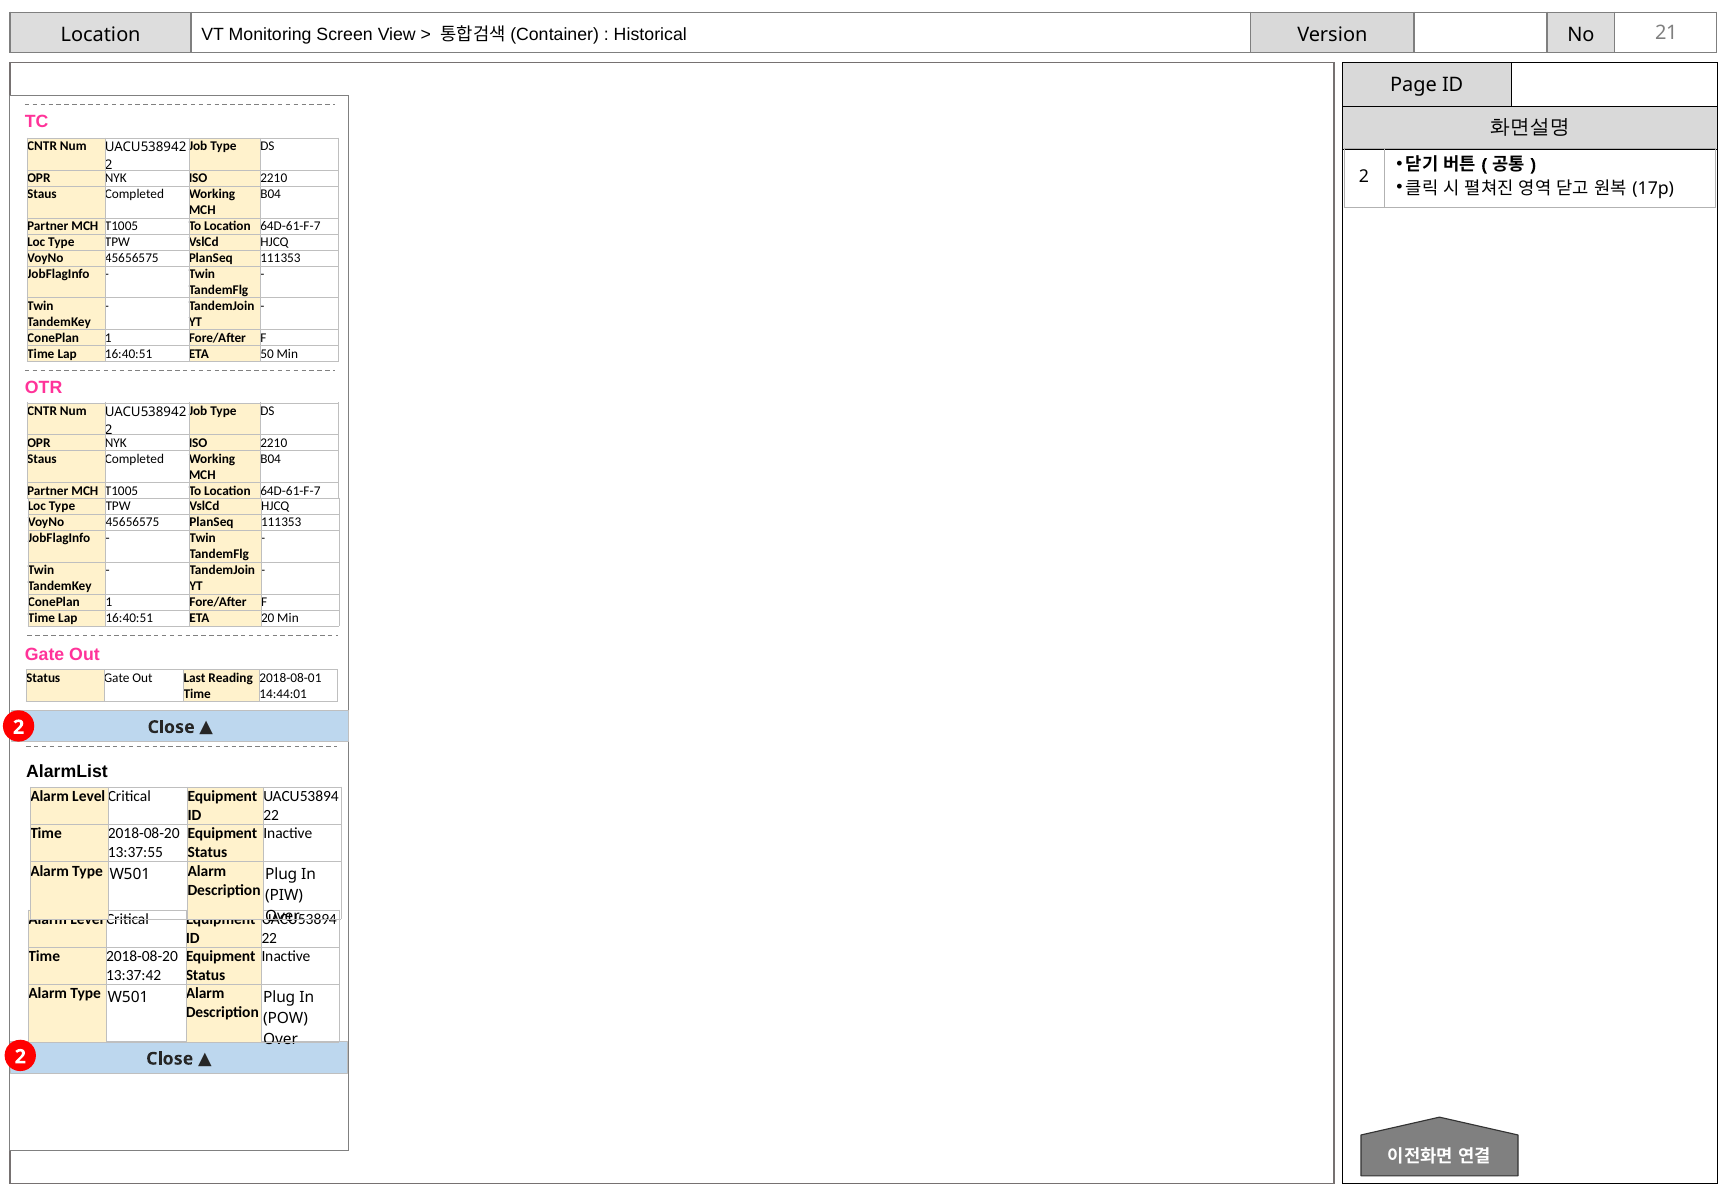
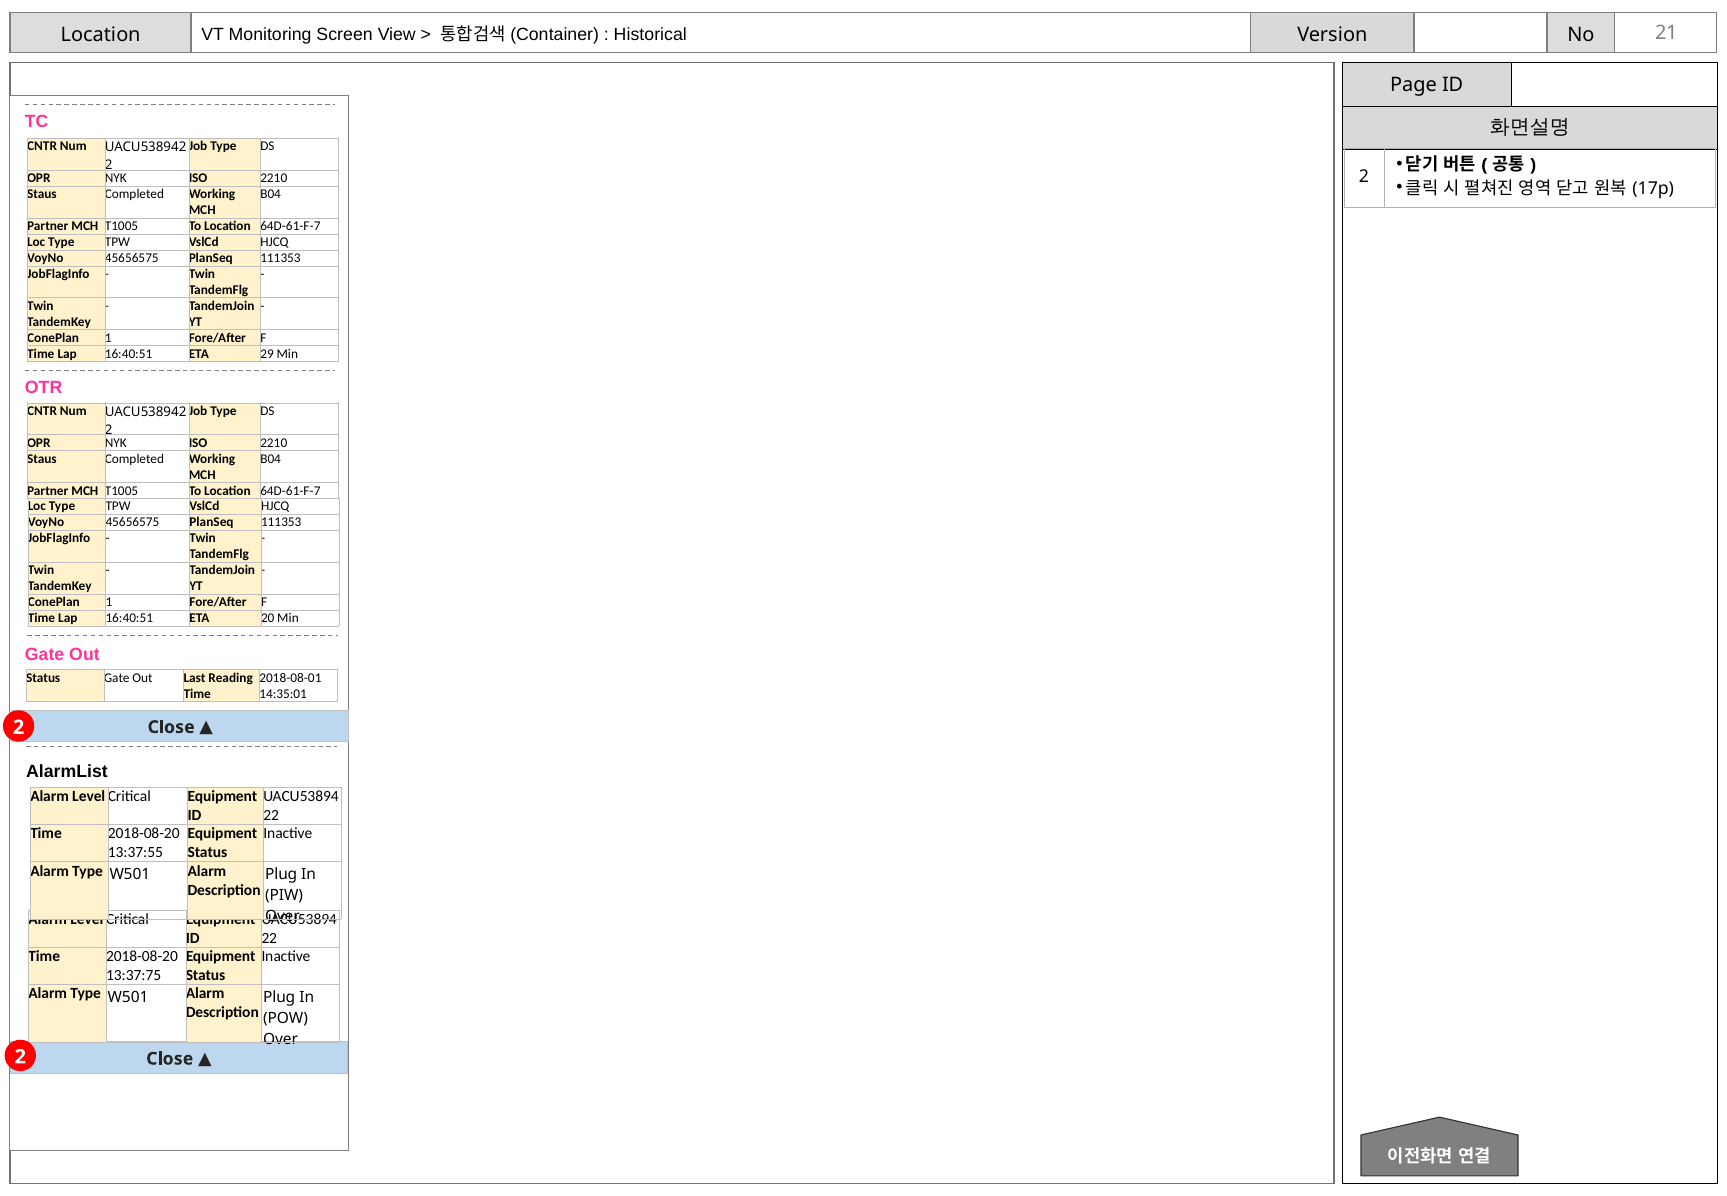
50: 50 -> 29 (267, 354)
14:44:01: 14:44:01 -> 14:35:01 (283, 694)
13:37:42: 13:37:42 -> 13:37:75 (134, 975)
